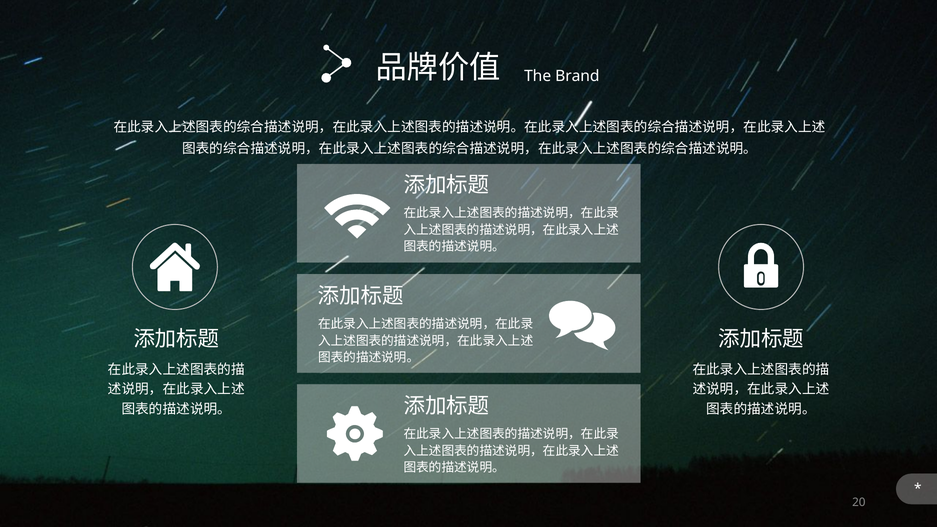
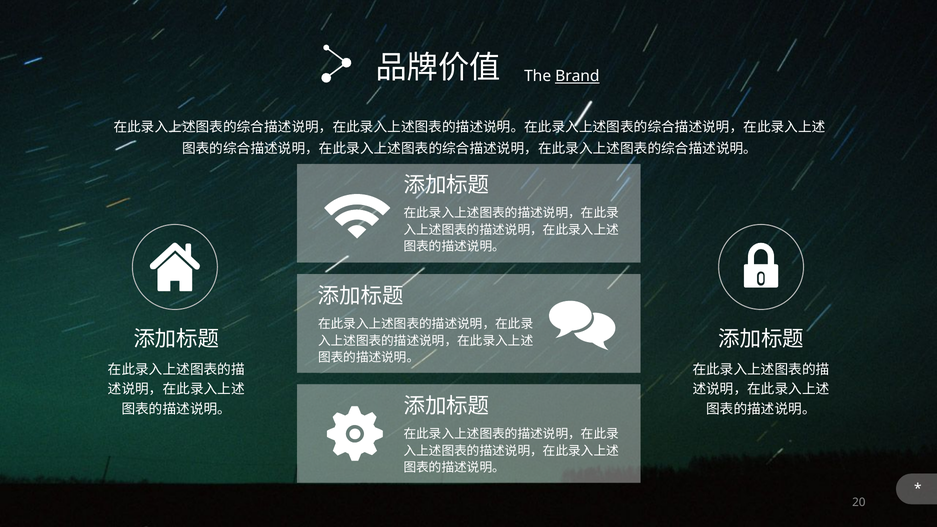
Brand underline: none -> present (577, 76)
